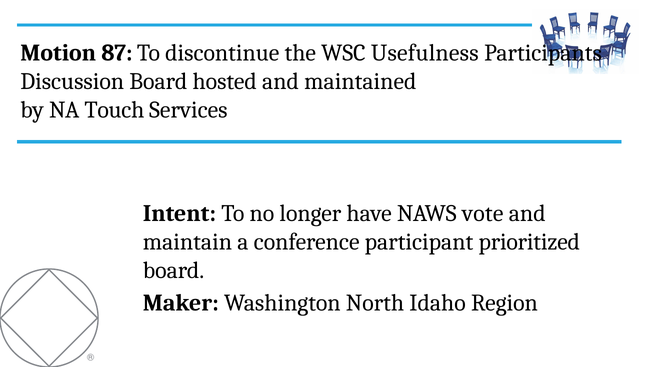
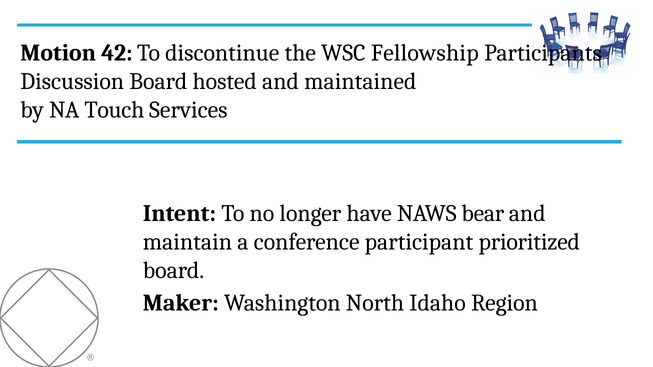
87: 87 -> 42 (117, 53)
Usefulness: Usefulness -> Fellowship (425, 53)
vote: vote -> bear (483, 213)
